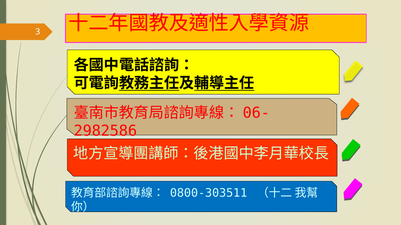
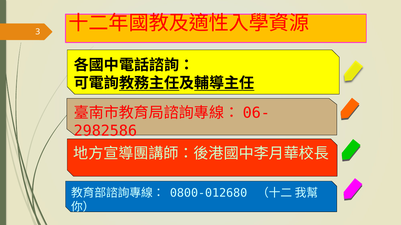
0800-303511: 0800-303511 -> 0800-012680 (209, 193)
